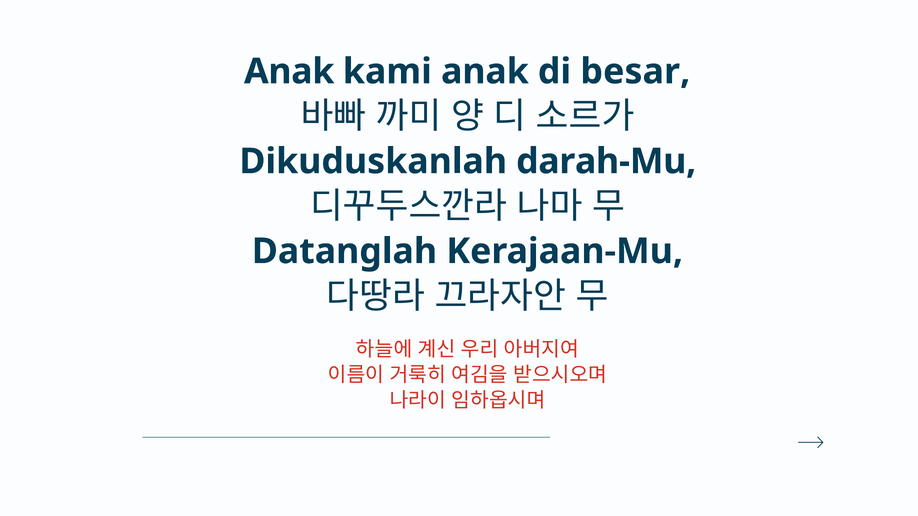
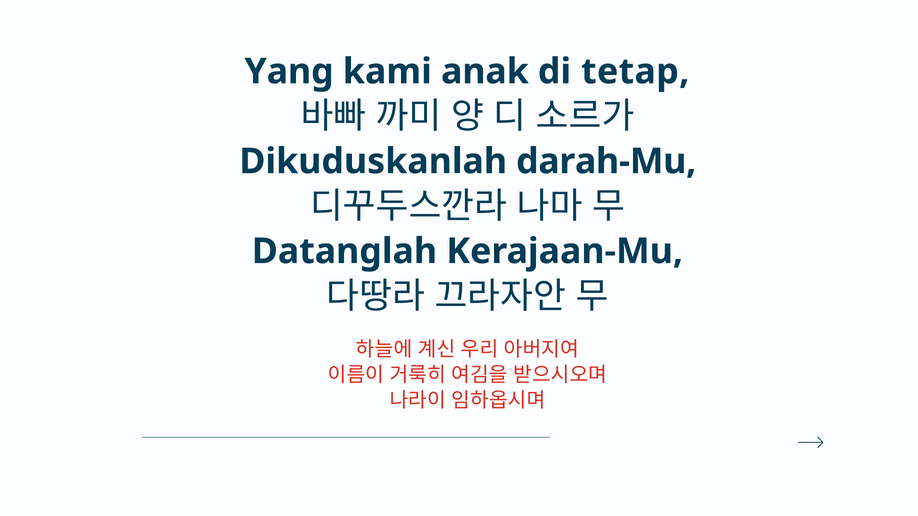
Anak: Anak -> Yang (289, 72)
besar: besar -> tetap (635, 72)
